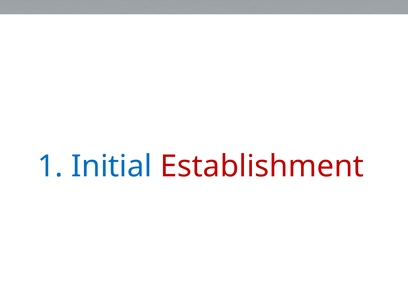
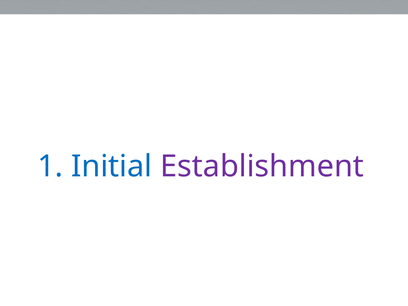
Establishment colour: red -> purple (262, 166)
